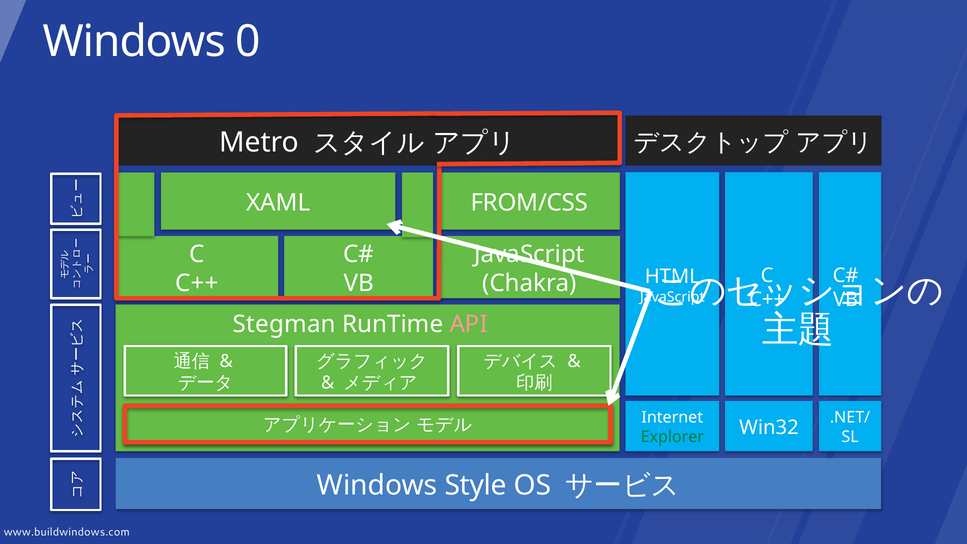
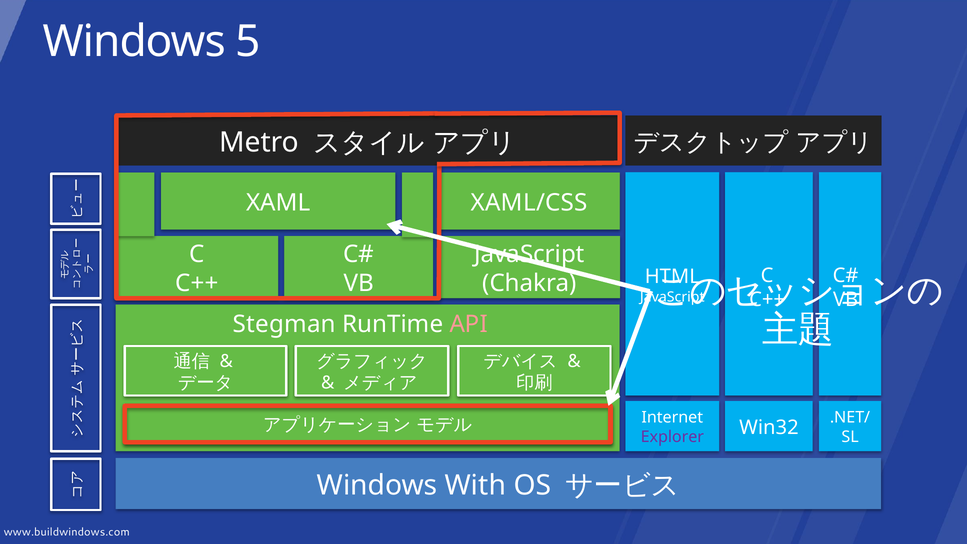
0: 0 -> 5 (248, 42)
FROM/CSS: FROM/CSS -> XAML/CSS (529, 203)
Explorer colour: green -> purple (672, 437)
Style: Style -> With (475, 486)
